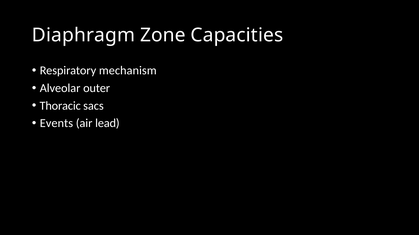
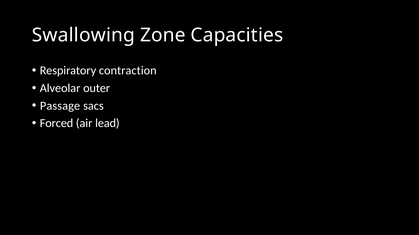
Diaphragm: Diaphragm -> Swallowing (84, 35)
mechanism: mechanism -> contraction (128, 71)
Thoracic: Thoracic -> Passage (60, 106)
Events: Events -> Forced (57, 124)
